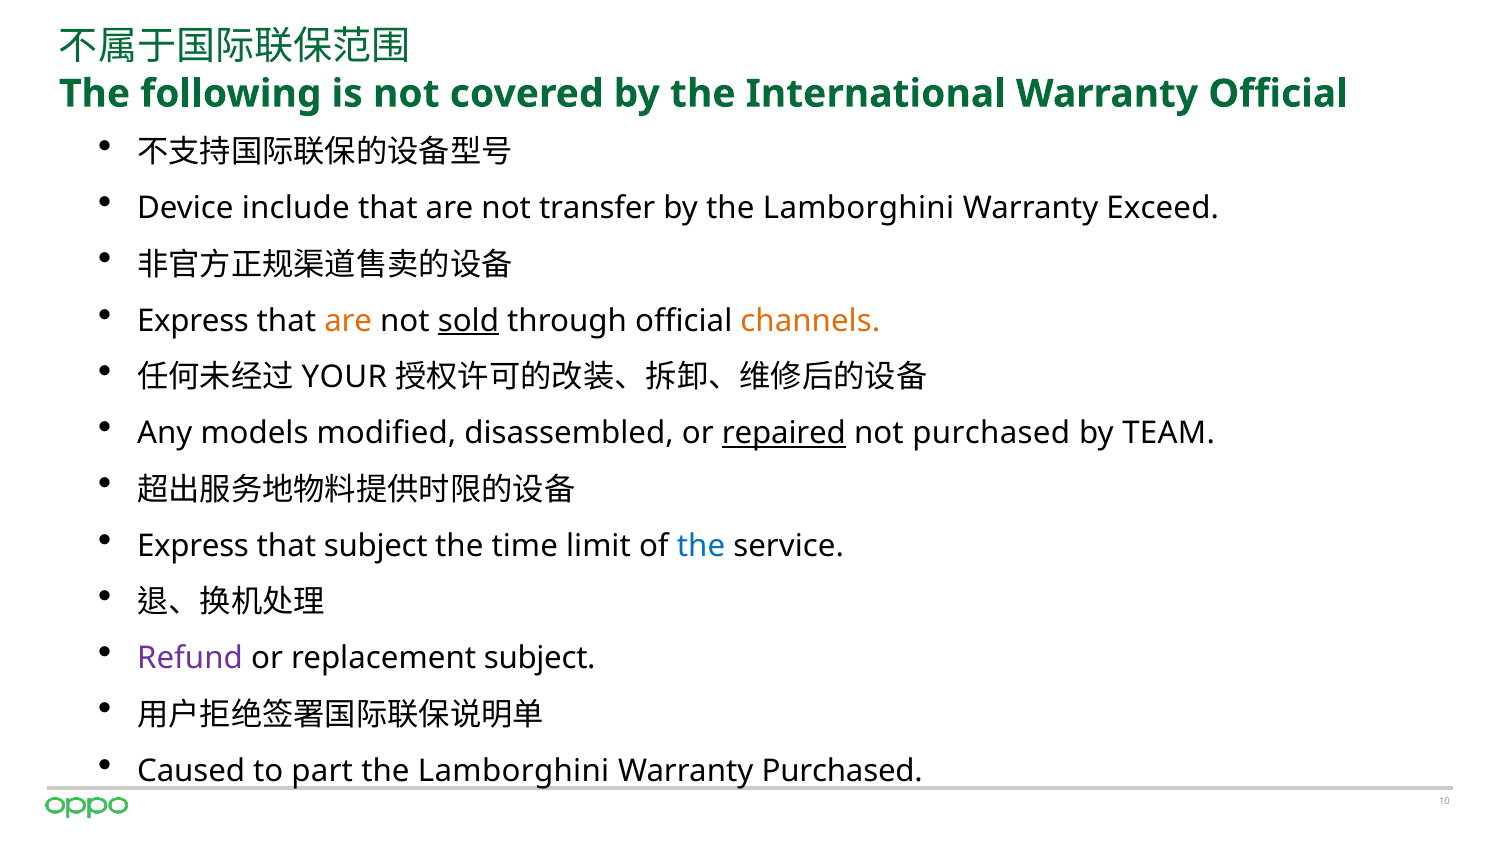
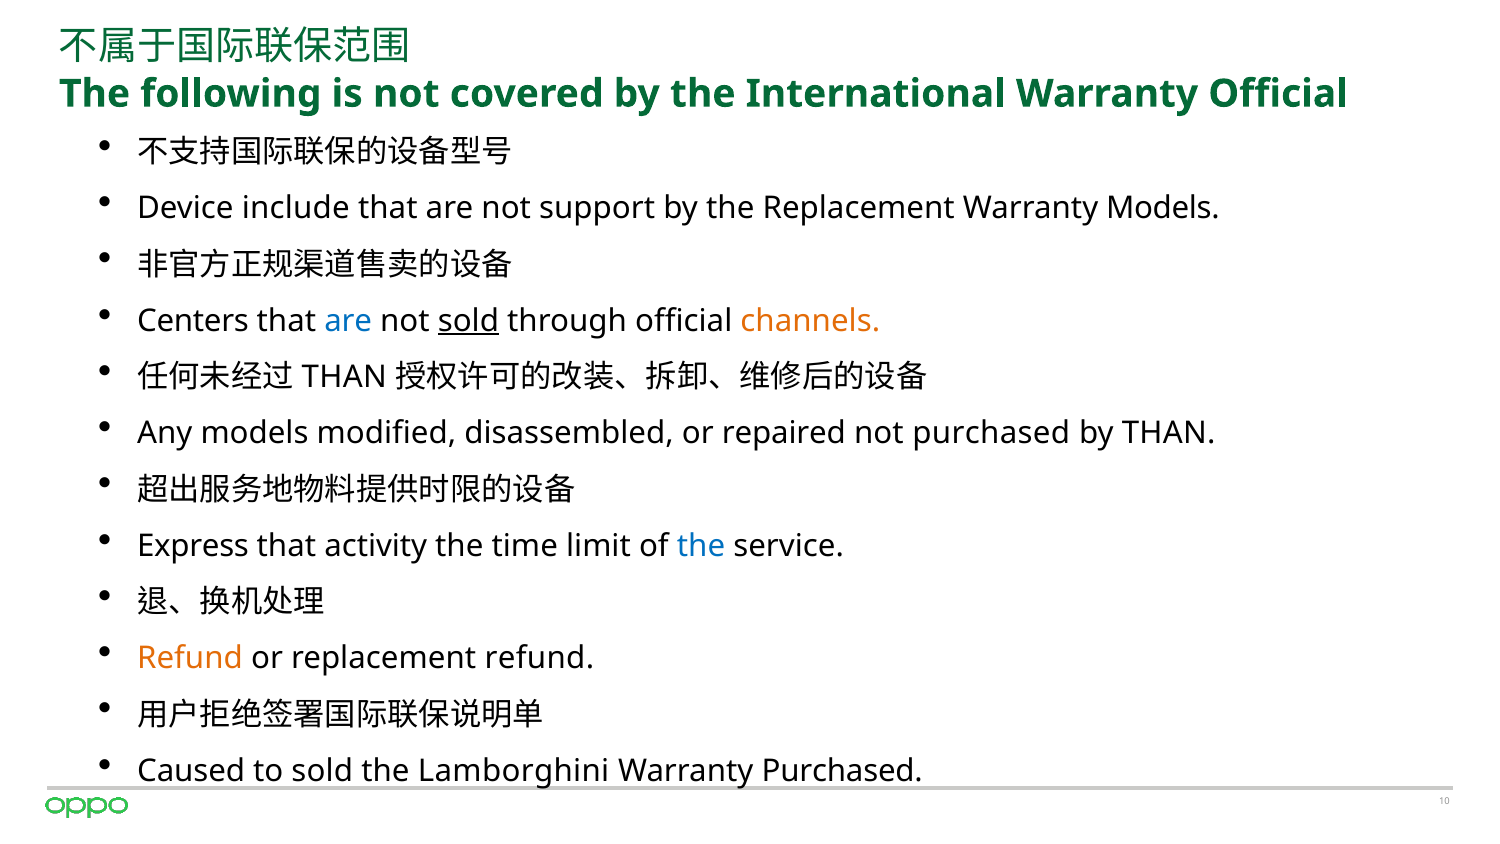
transfer: transfer -> support (597, 208)
by the Lamborghini: Lamborghini -> Replacement (859, 208)
Warranty Exceed: Exceed -> Models (1163, 208)
Express: Express -> Centers (193, 321)
are colour: orange -> blue (348, 321)
YOUR: YOUR -> THAN (344, 377)
repaired underline: present -> none (784, 433)
by TEAM: TEAM -> THAN (1169, 433)
that subject: subject -> activity (376, 546)
Refund colour: purple -> orange (190, 658)
replacement subject: subject -> refund (539, 658)
to part: part -> sold (322, 771)
